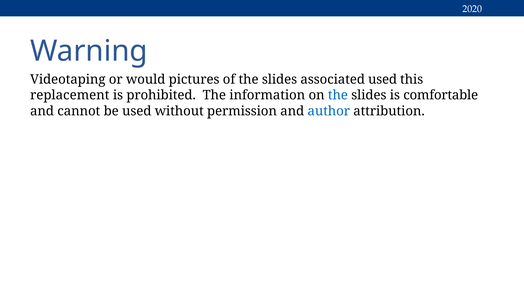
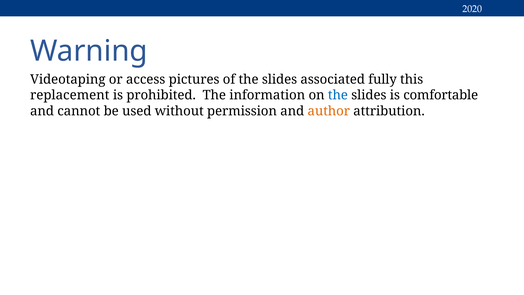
would: would -> access (146, 80)
associated used: used -> fully (383, 80)
author colour: blue -> orange (329, 111)
